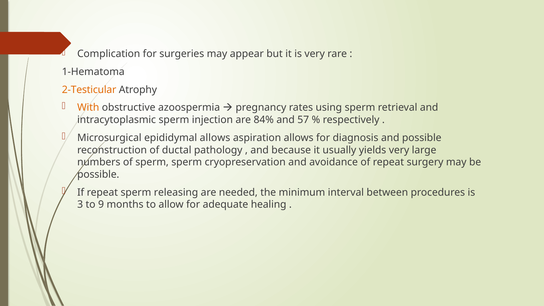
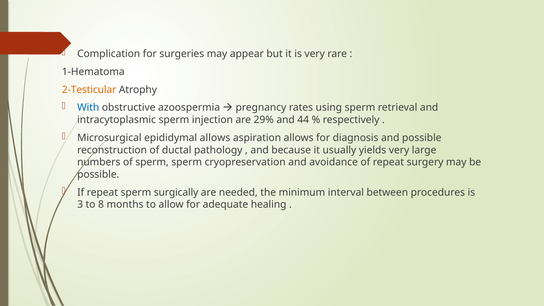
With colour: orange -> blue (88, 108)
84%: 84% -> 29% (264, 120)
57: 57 -> 44 (303, 120)
releasing: releasing -> surgically (176, 192)
9: 9 -> 8 (101, 205)
